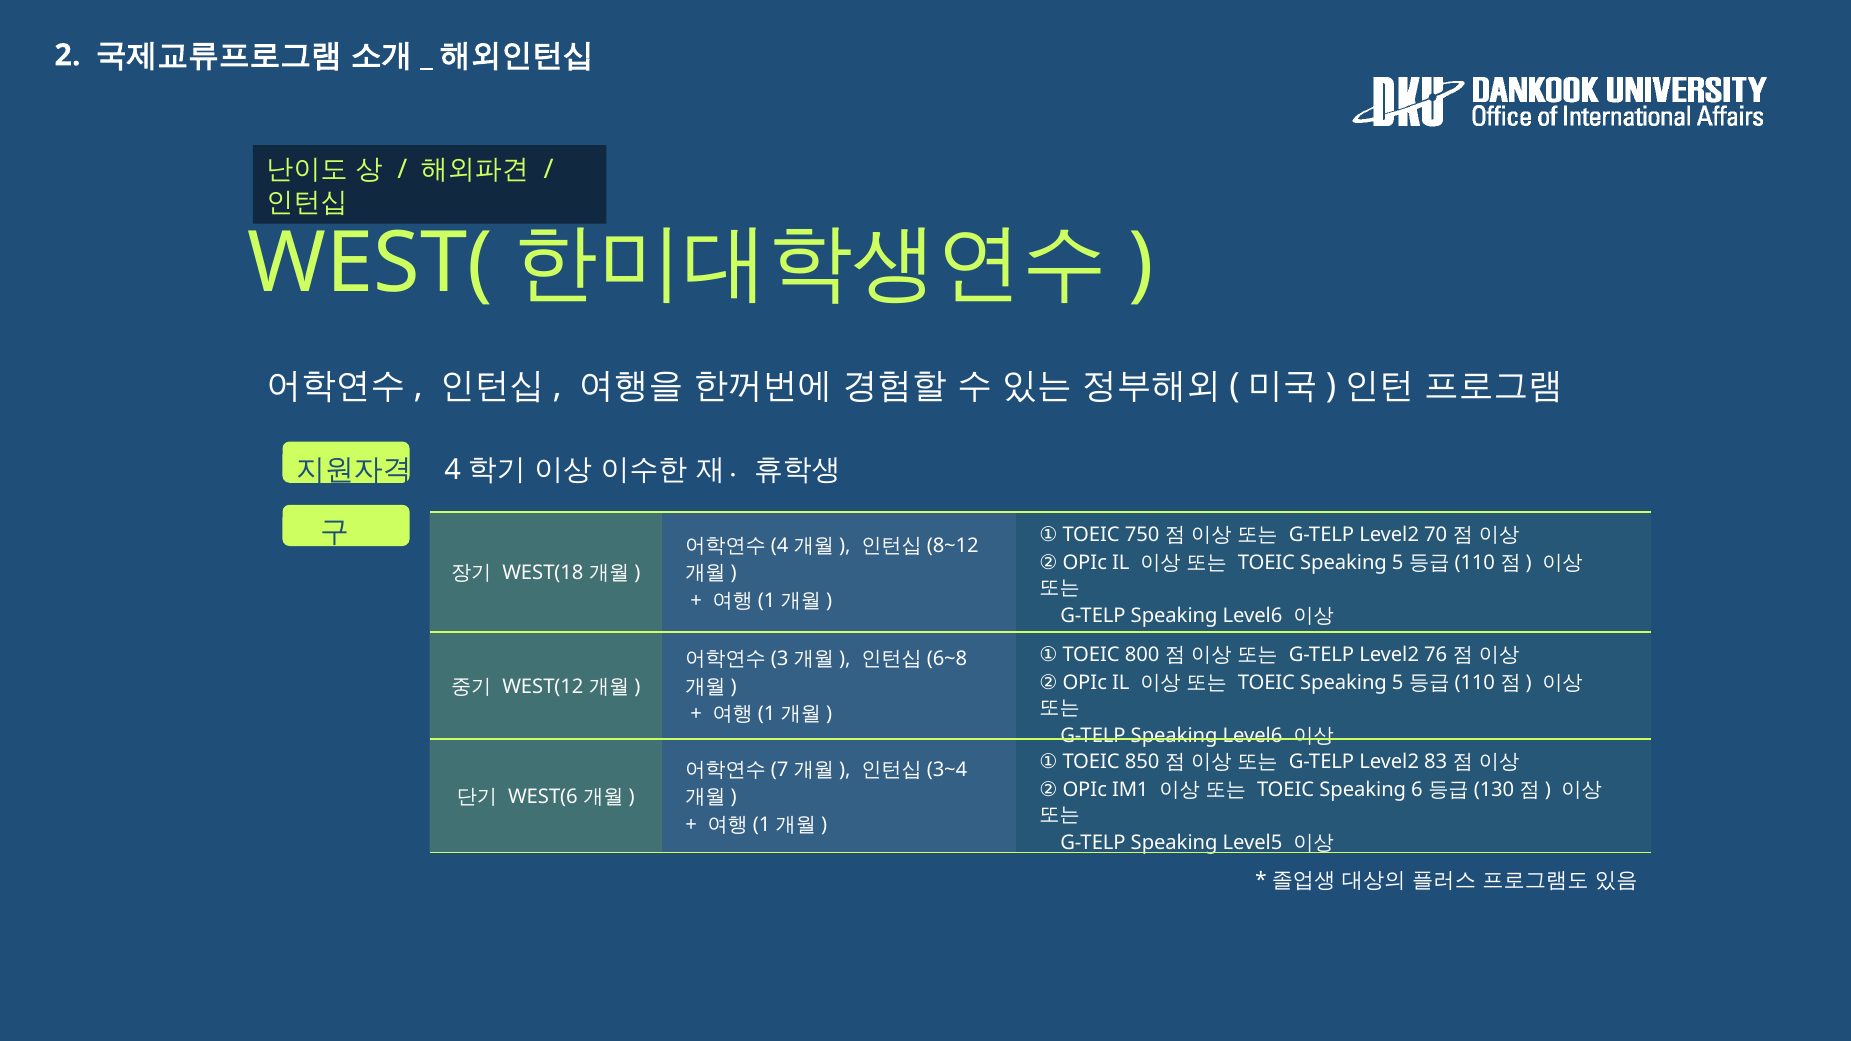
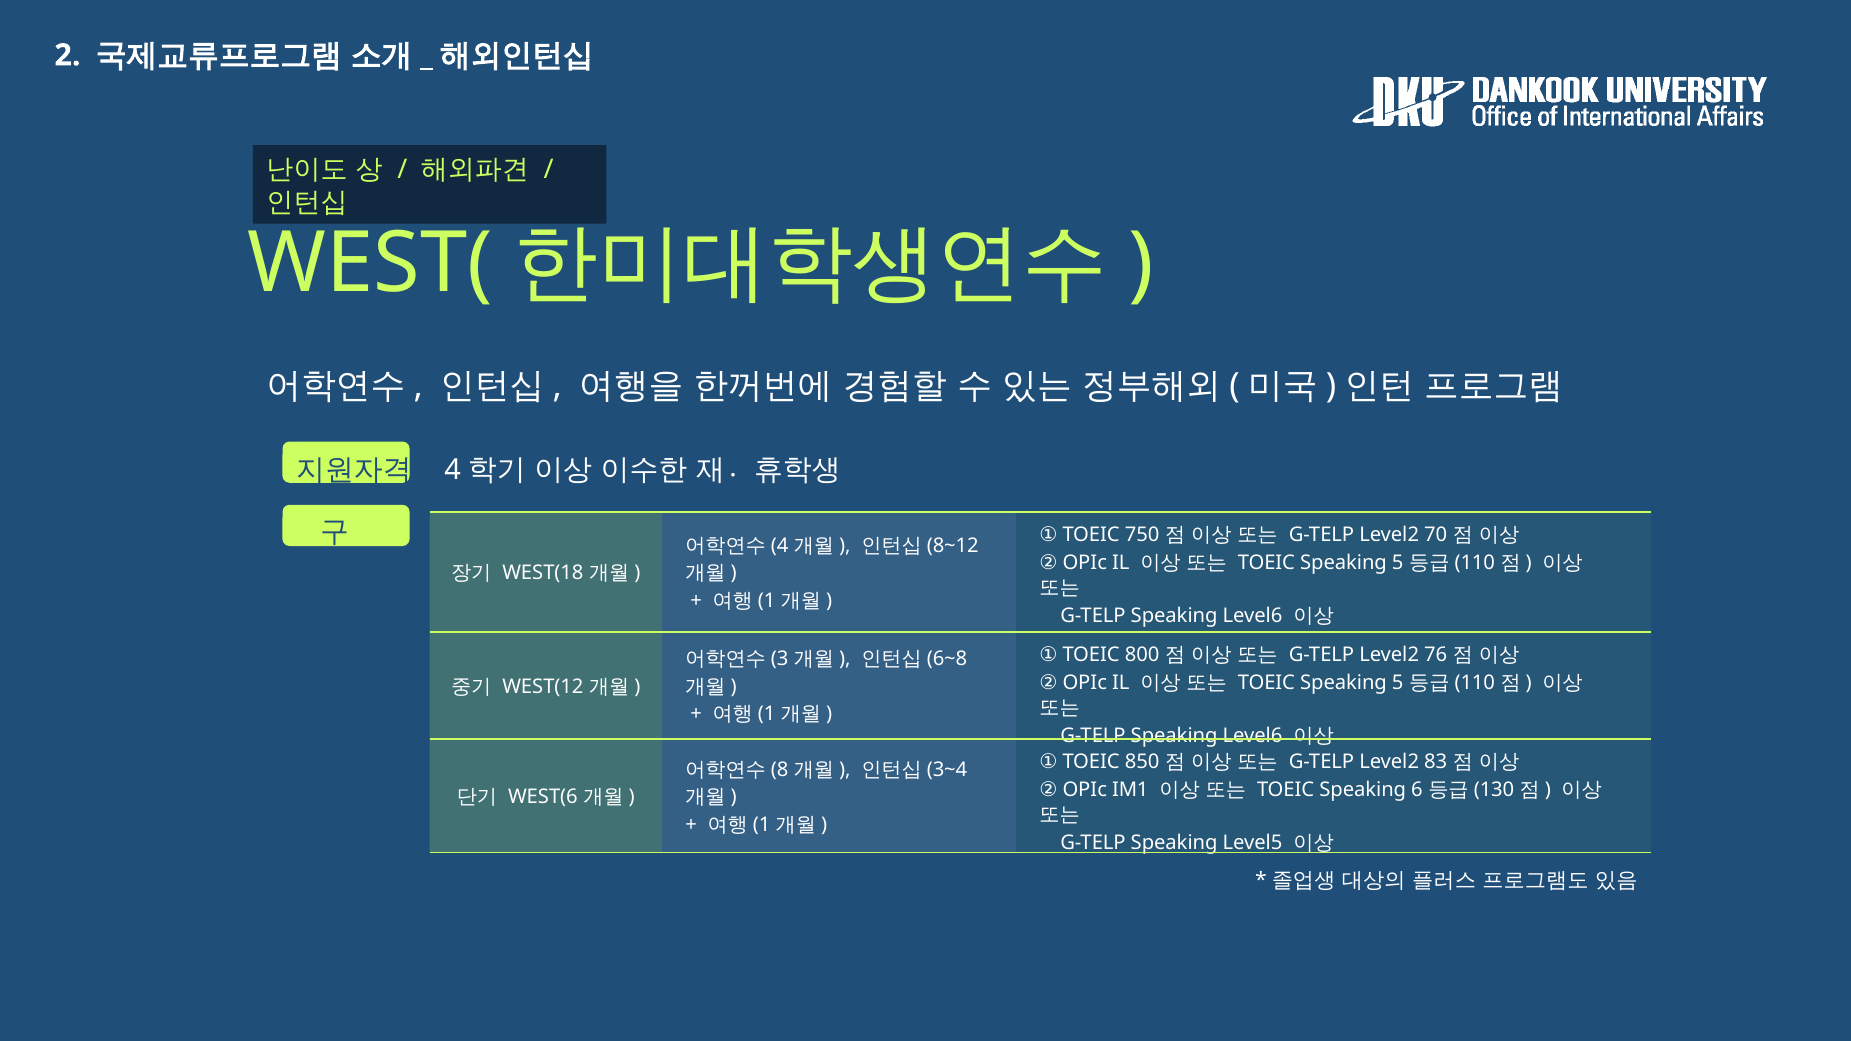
7: 7 -> 8 (780, 770)
